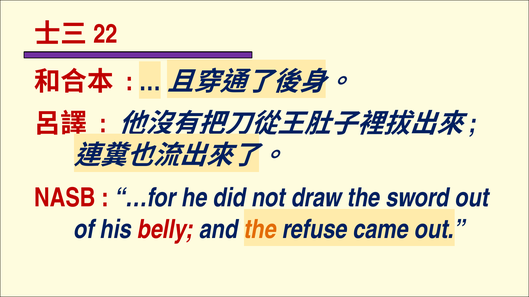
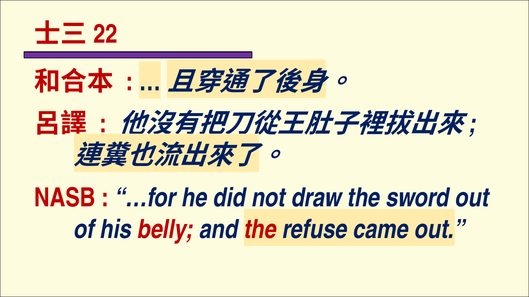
the colour: orange -> red (260, 230)
